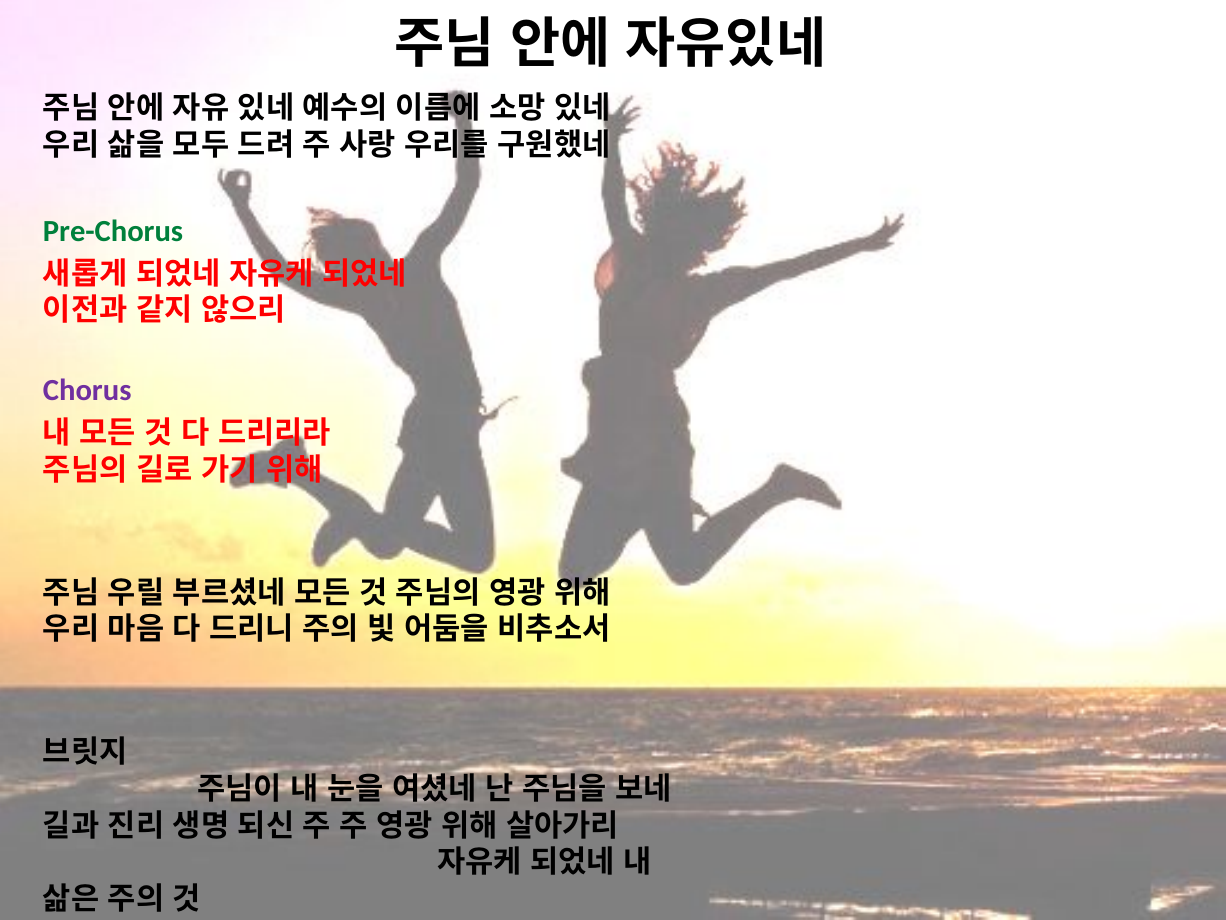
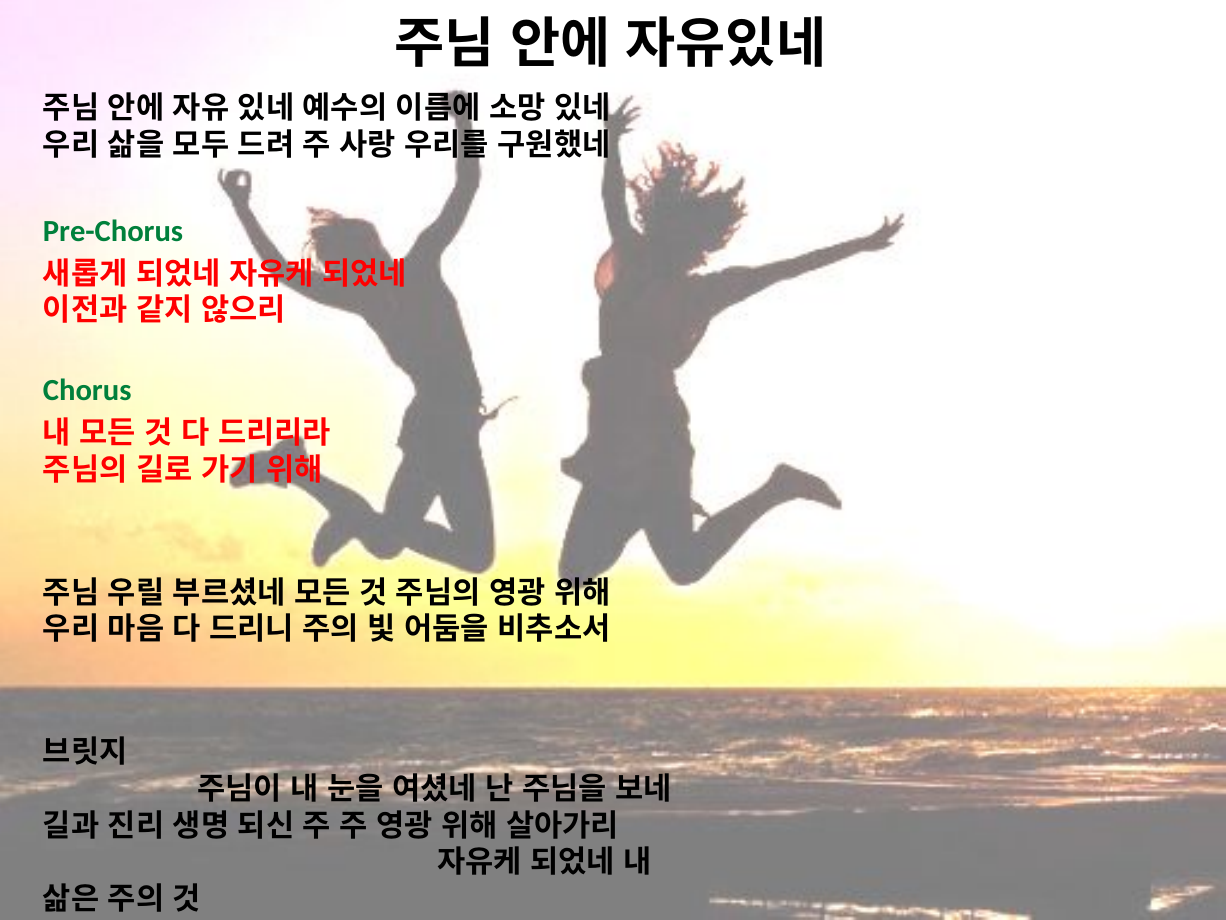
Chorus colour: purple -> green (87, 390)
